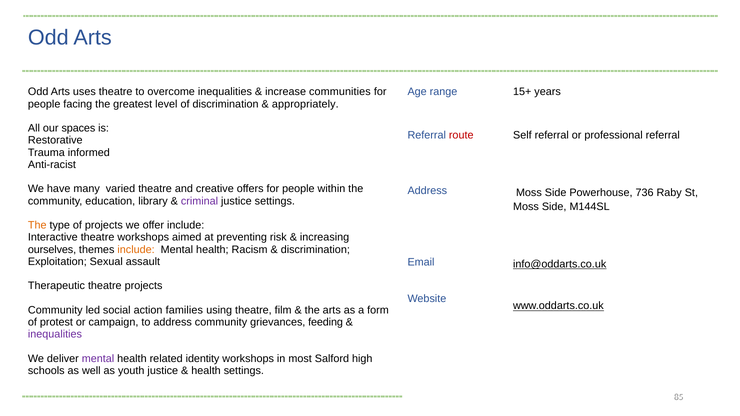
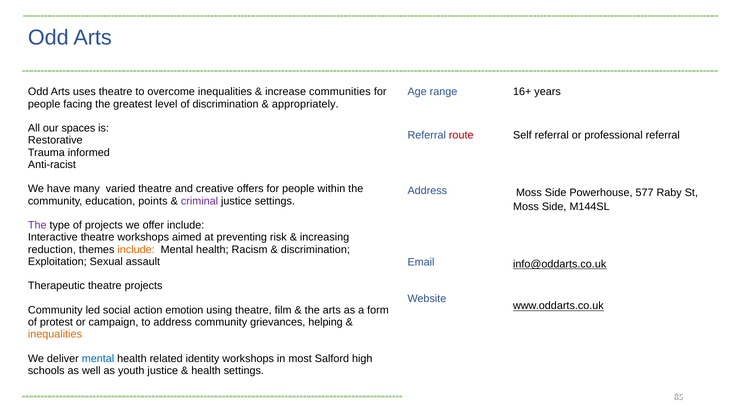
15+: 15+ -> 16+ (522, 92)
736: 736 -> 577 (645, 193)
library: library -> points (153, 201)
The colour: orange -> purple (37, 225)
ourselves: ourselves -> reduction (52, 250)
families: families -> emotion (184, 310)
feeding: feeding -> helping (326, 322)
inequalities colour: purple -> orange (55, 335)
mental colour: purple -> blue (98, 359)
